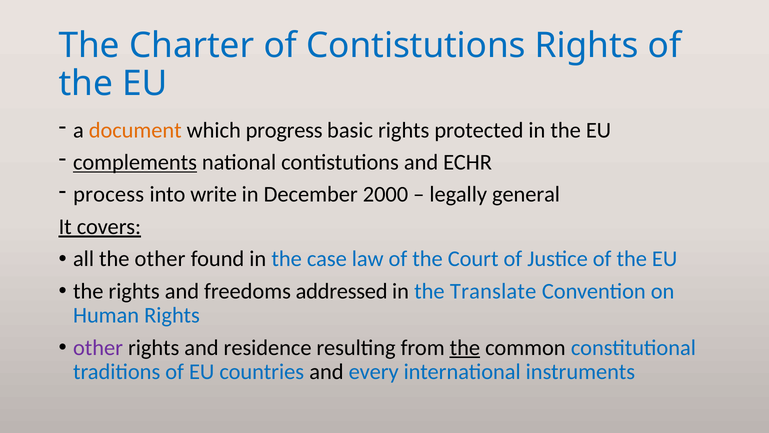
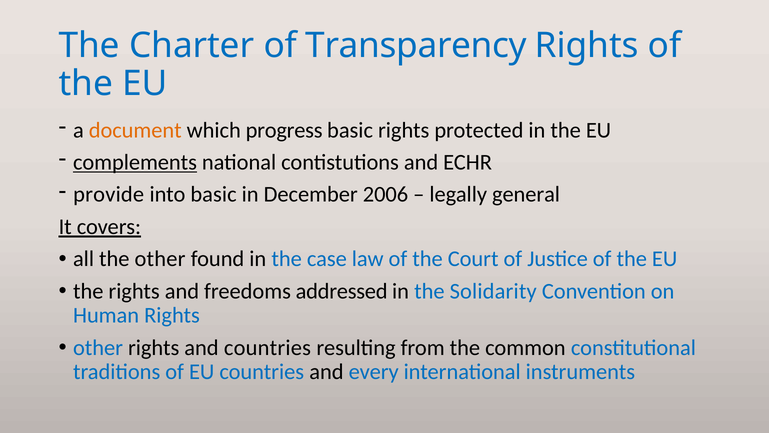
of Contistutions: Contistutions -> Transparency (416, 46)
process: process -> provide (109, 194)
into write: write -> basic (213, 194)
2000: 2000 -> 2006 (385, 194)
Translate: Translate -> Solidarity (493, 291)
other colour: purple -> blue (98, 347)
and residence: residence -> countries (267, 347)
the underline: present -> none (465, 347)
